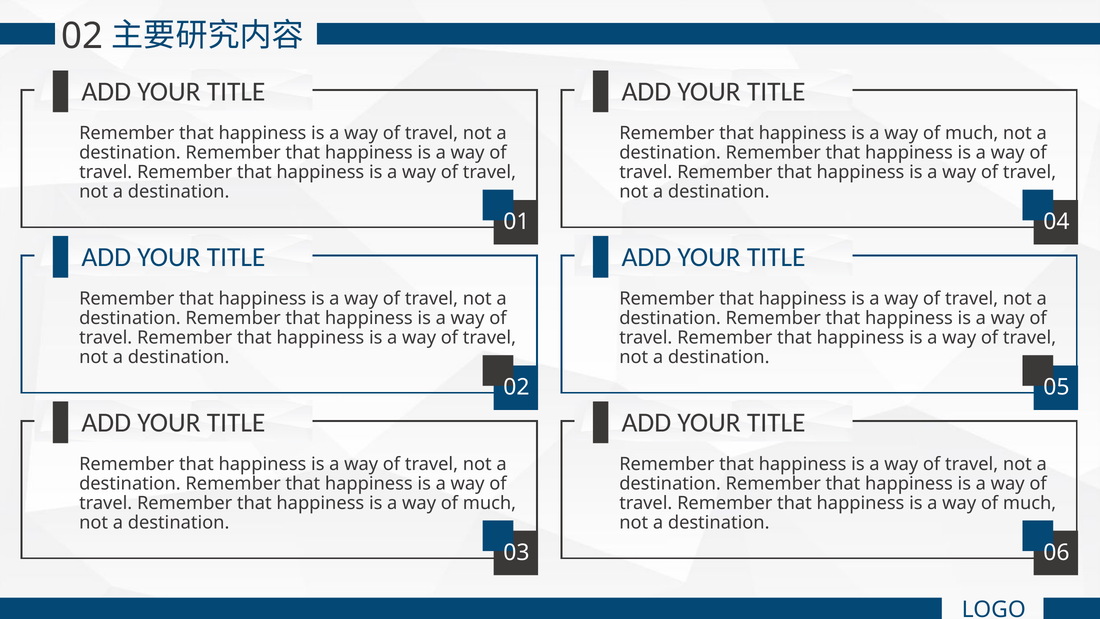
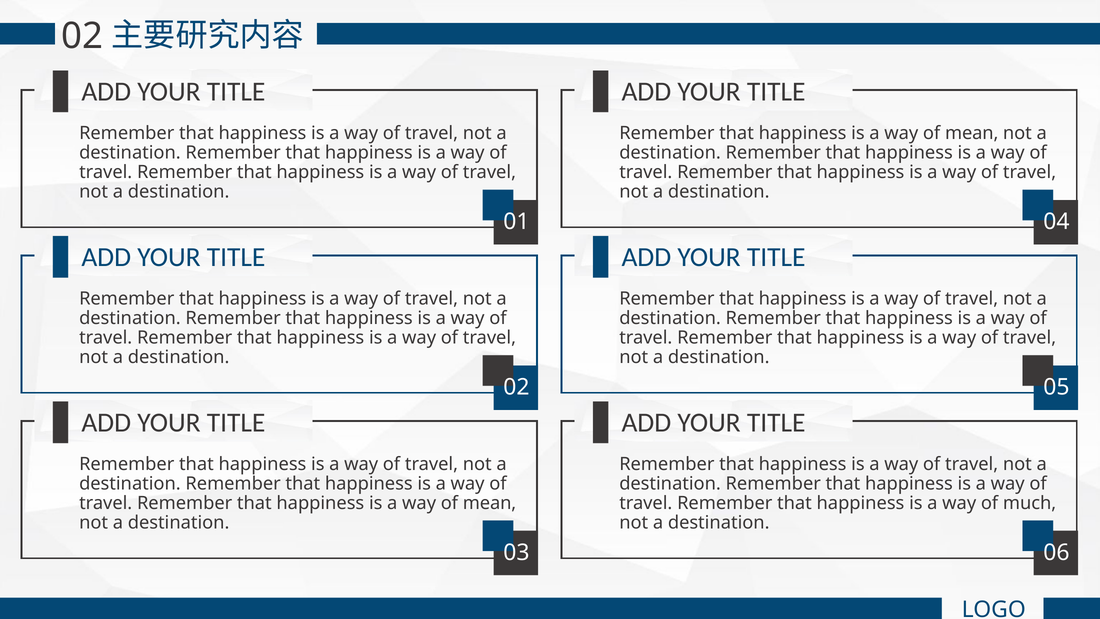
much: much -> mean (972, 133)
much: much -> mean (490, 503)
